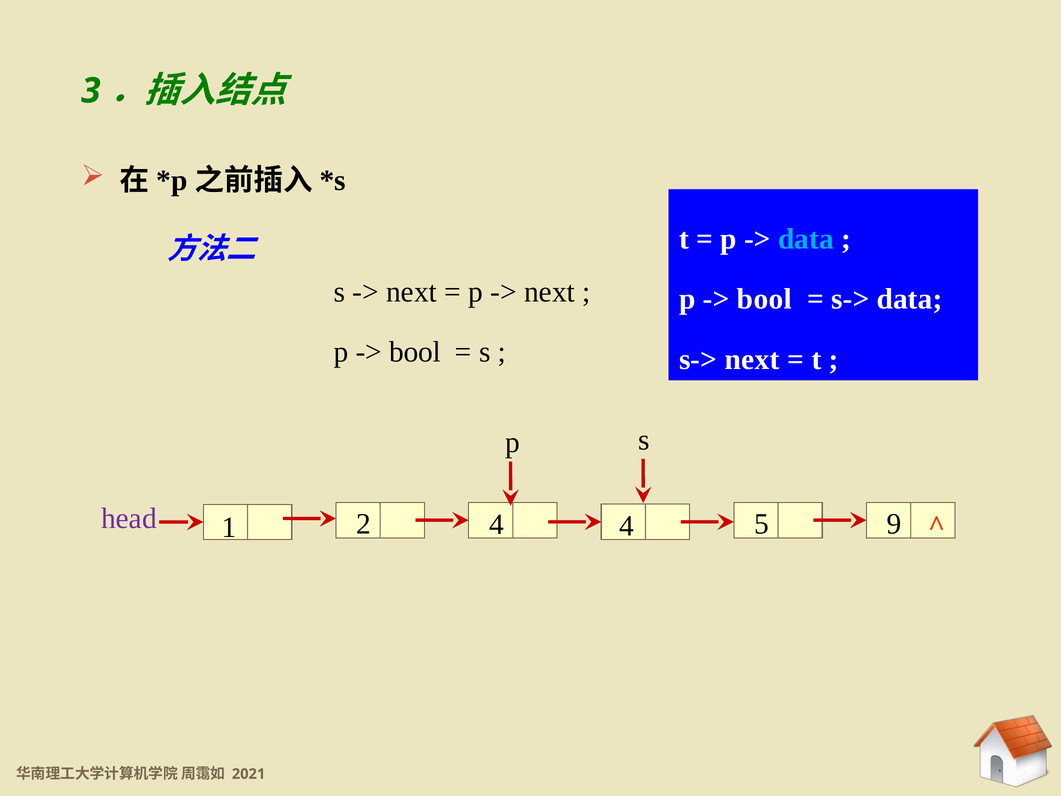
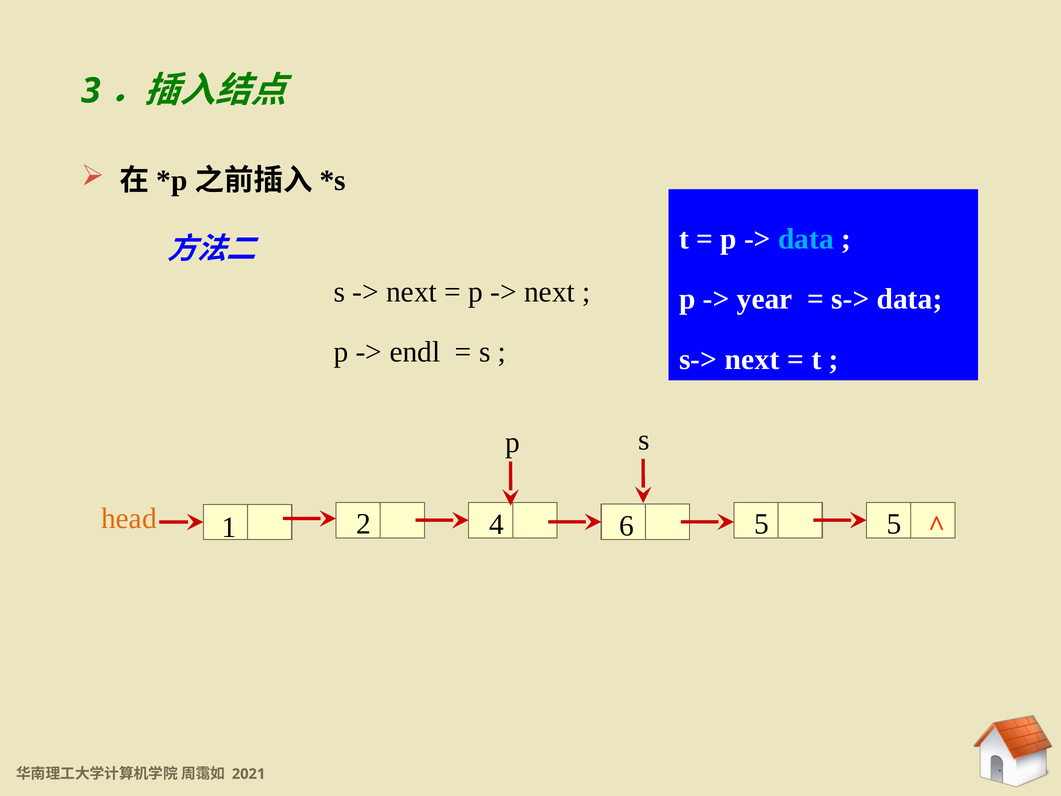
bool: bool -> year (765, 299)
bool: bool -> endl (415, 352)
head colour: purple -> orange (129, 519)
4 4: 4 -> 6 (627, 526)
5 9: 9 -> 5 (894, 524)
